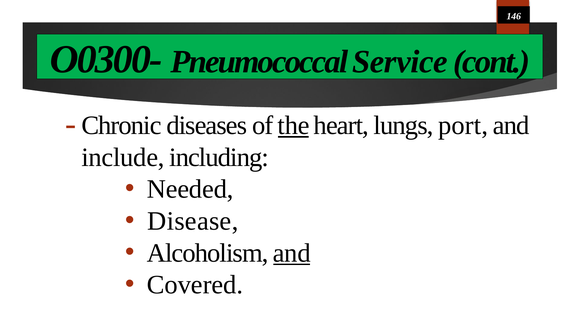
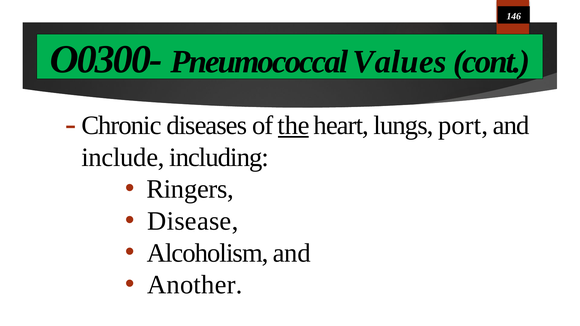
Service: Service -> Values (400, 62)
Needed: Needed -> Ringers (190, 189)
and underline: present -> none (292, 253)
Covered: Covered -> Another (195, 285)
